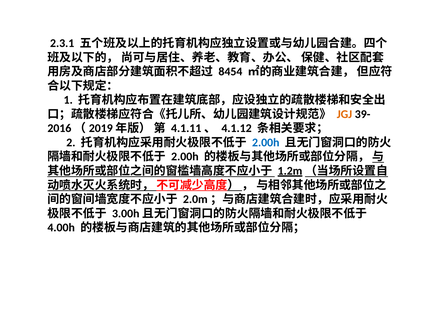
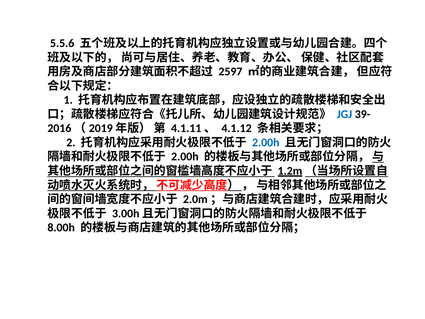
2.3.1: 2.3.1 -> 5.5.6 (62, 43)
8454: 8454 -> 2597 (230, 72)
JGJ colour: orange -> blue (344, 114)
4.00h: 4.00h -> 8.00h (61, 227)
